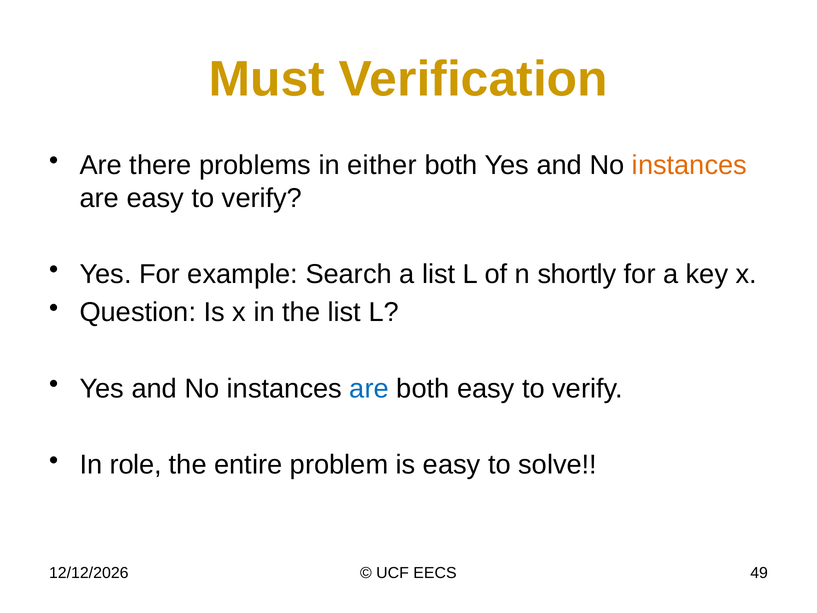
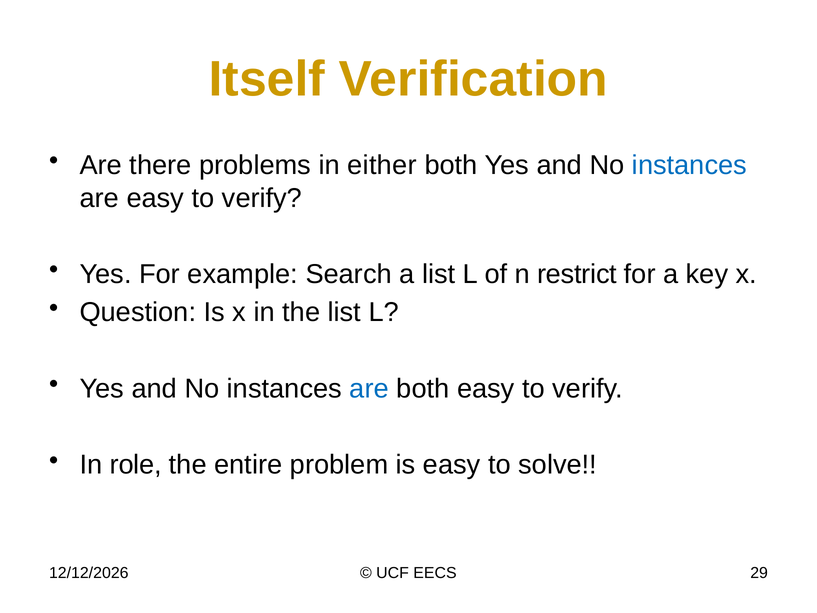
Must: Must -> Itself (267, 79)
instances colour: orange -> blue (689, 165)
shortly: shortly -> restrict (577, 274)
49: 49 -> 29 (759, 573)
